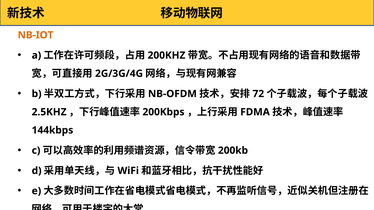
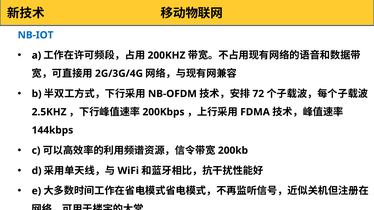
NB-IOT colour: orange -> blue (36, 35)
